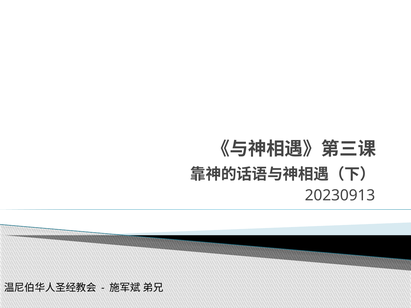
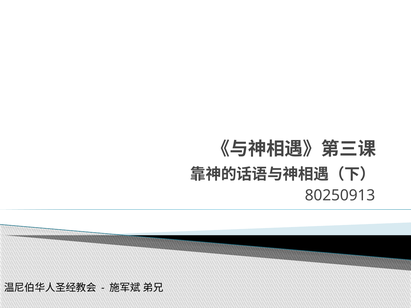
20230913: 20230913 -> 80250913 (340, 195)
